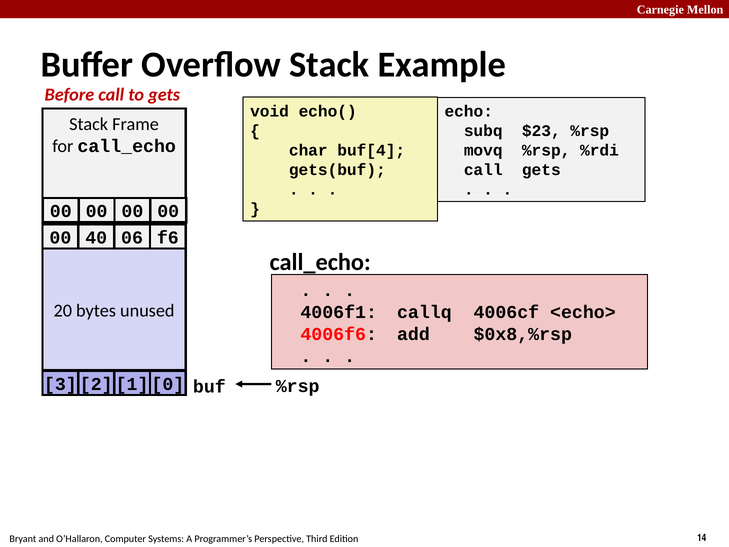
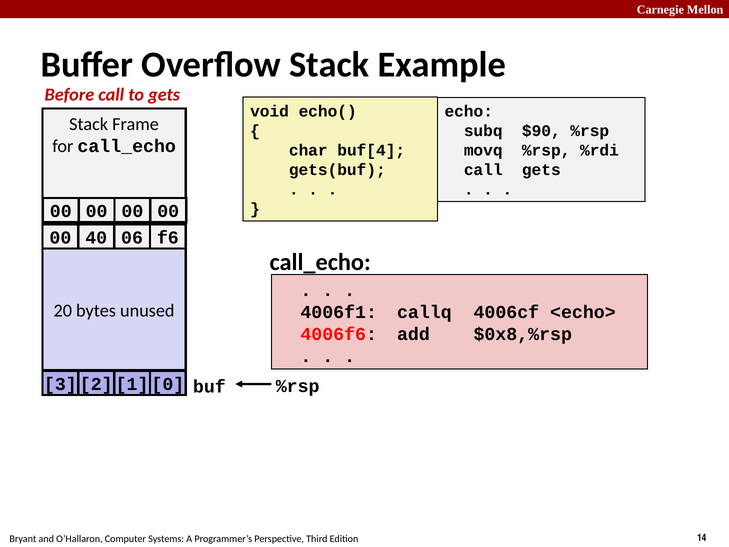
$23: $23 -> $90 (541, 131)
